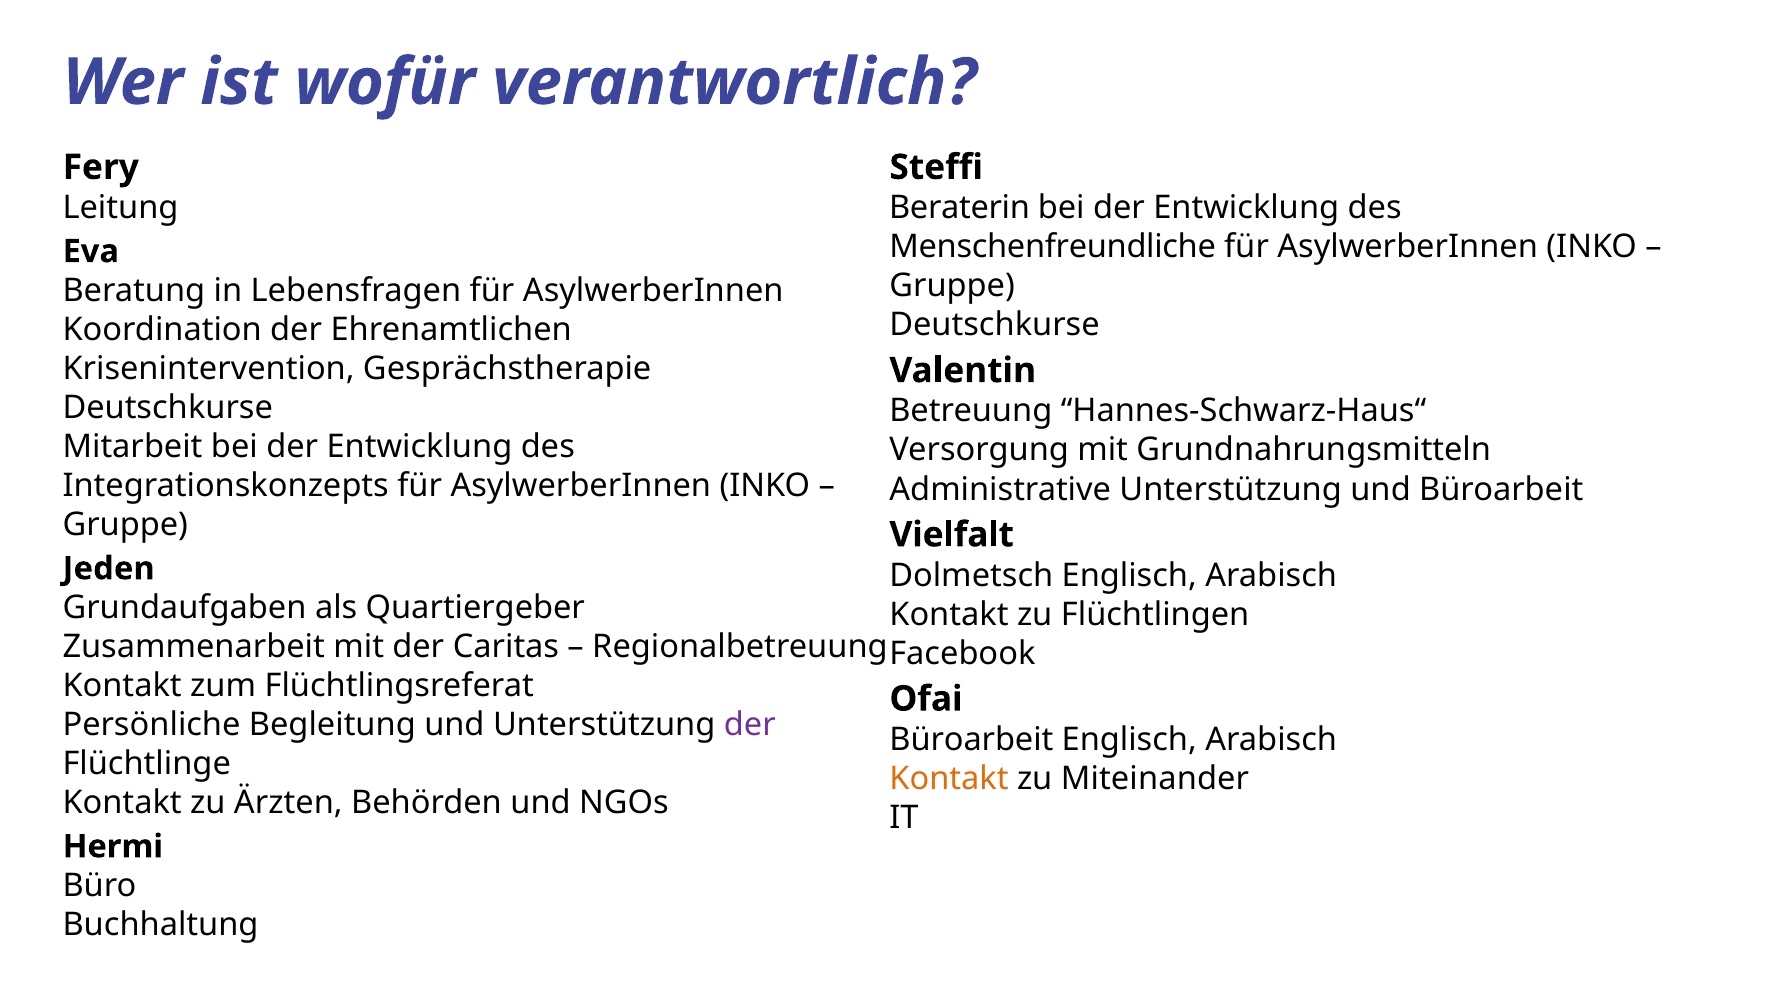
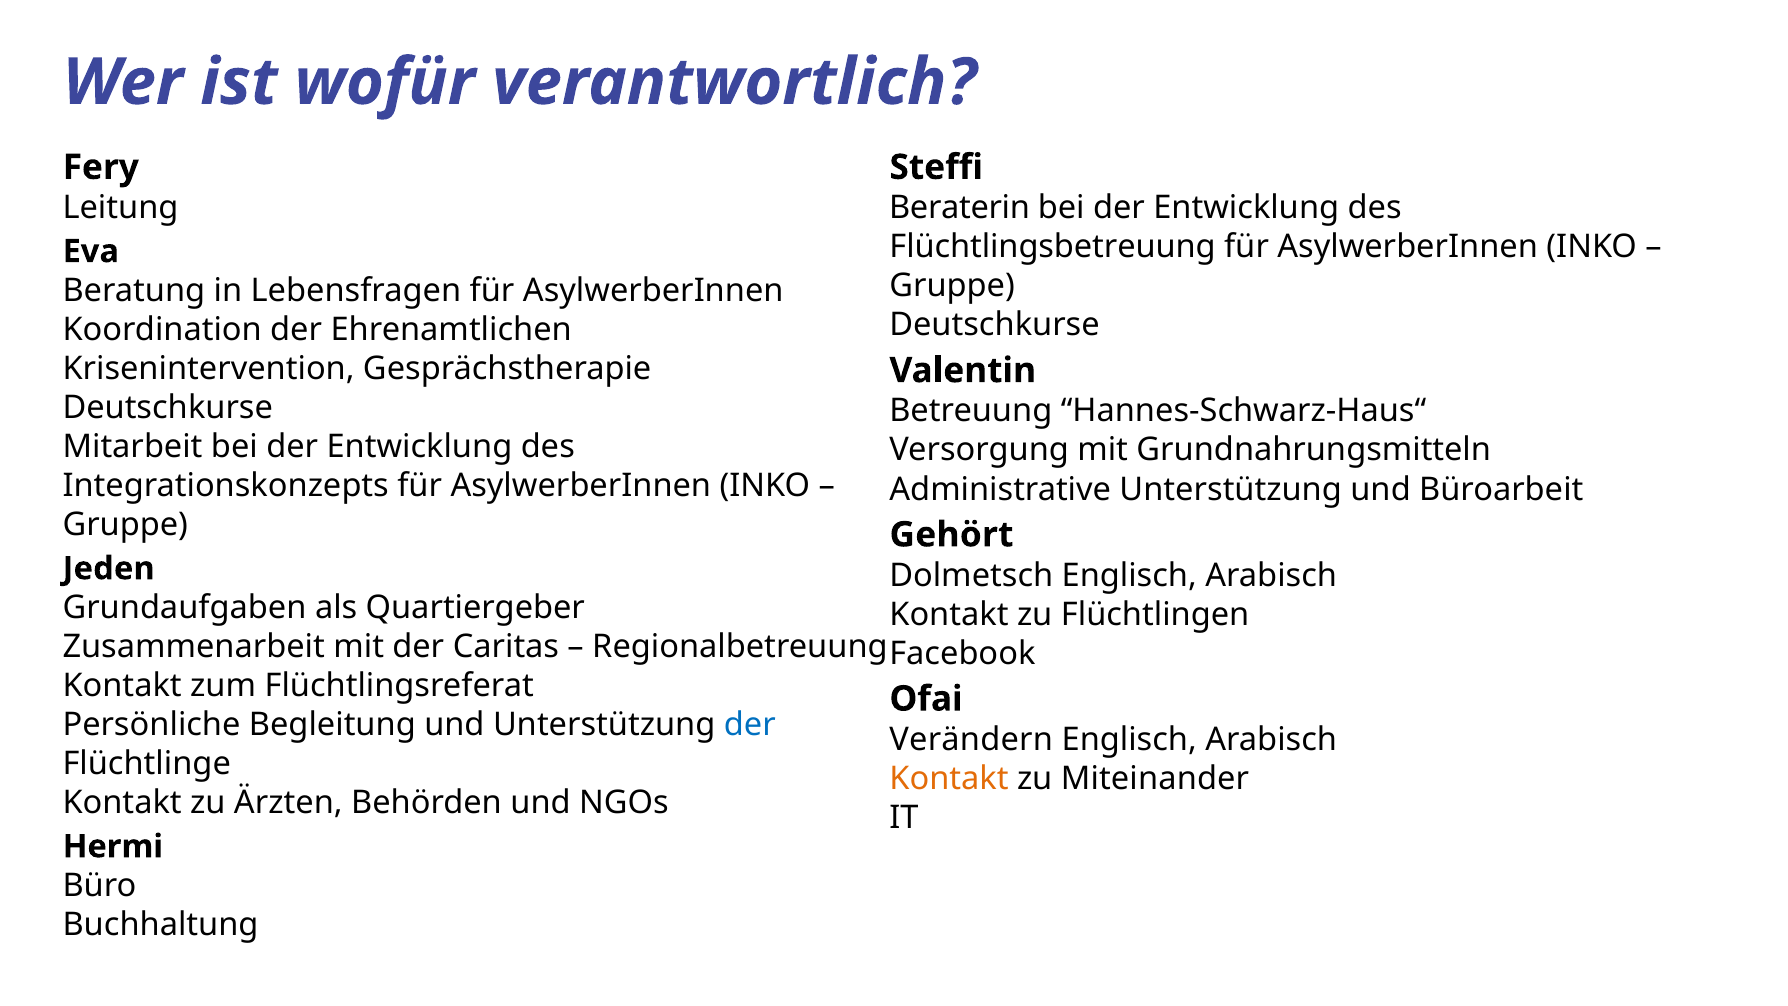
Menschenfreundliche: Menschenfreundliche -> Flüchtlingsbetreuung (1053, 247)
Vielfalt: Vielfalt -> Gehört (951, 535)
der colour: purple -> blue (750, 725)
Büroarbeit: Büroarbeit -> Verändern (971, 739)
